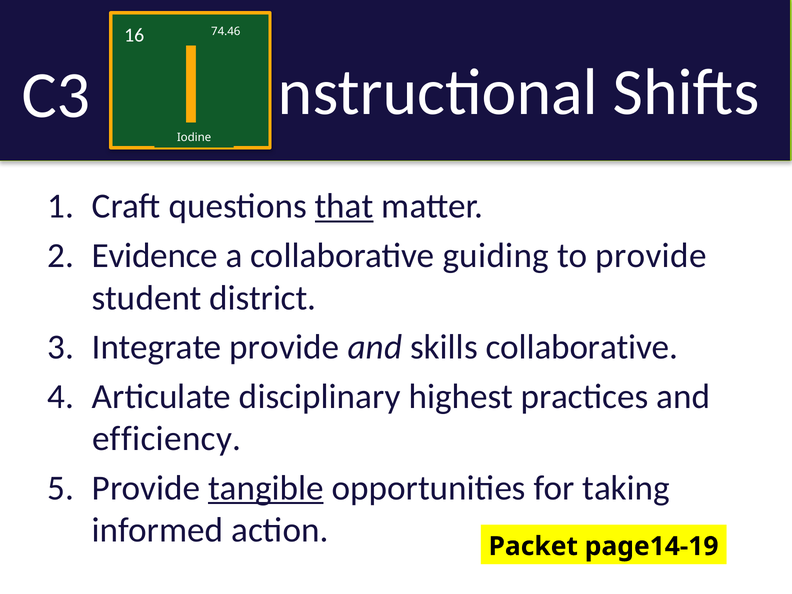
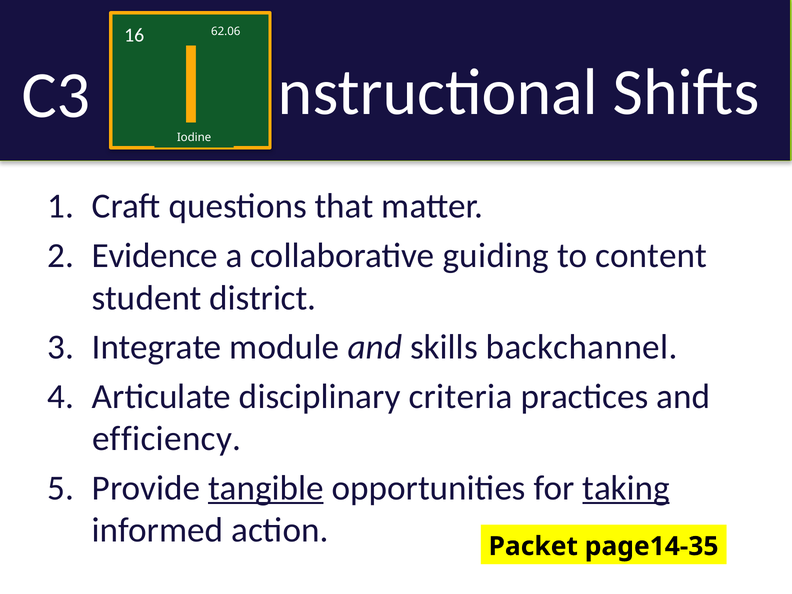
74.46: 74.46 -> 62.06 (226, 31)
that underline: present -> none (344, 206)
to provide: provide -> content (651, 256)
Integrate provide: provide -> module (284, 347)
skills collaborative: collaborative -> backchannel (582, 347)
highest: highest -> criteria (461, 396)
taking underline: none -> present (626, 488)
page14-19: page14-19 -> page14-35 (652, 546)
